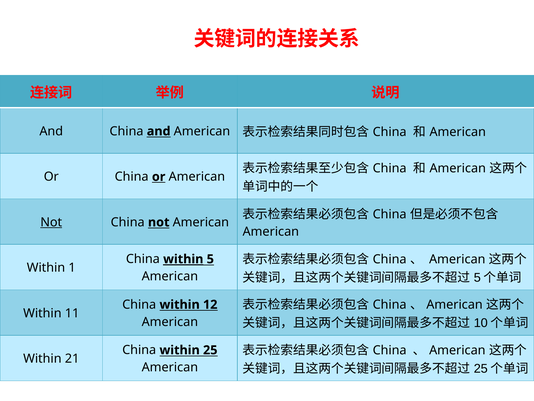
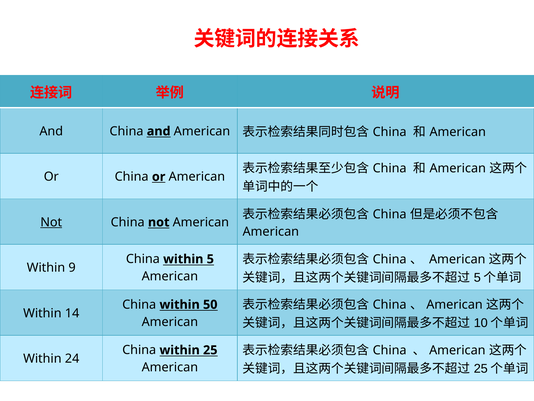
within underline: present -> none (183, 259)
1: 1 -> 9 (72, 267)
12: 12 -> 50 (210, 304)
11: 11 -> 14 (72, 313)
21: 21 -> 24 (72, 358)
